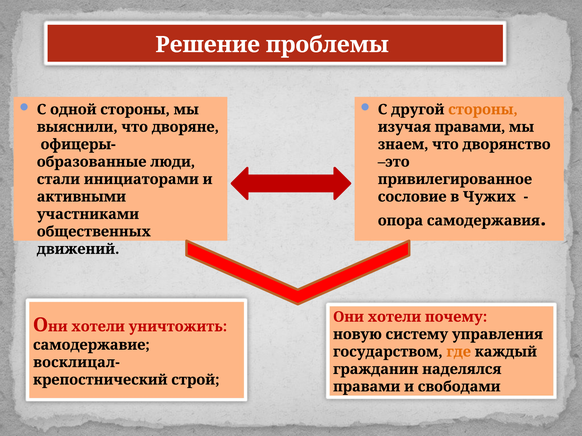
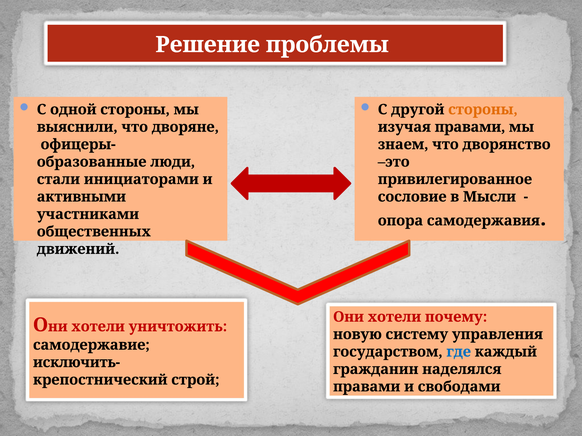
Чужих: Чужих -> Мысли (489, 197)
где colour: orange -> blue (459, 352)
восклицал-: восклицал- -> исключить- (77, 363)
